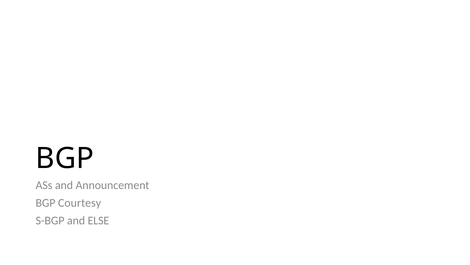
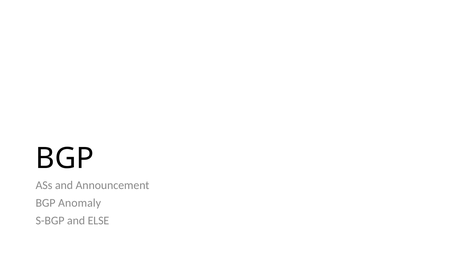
Courtesy: Courtesy -> Anomaly (80, 203)
